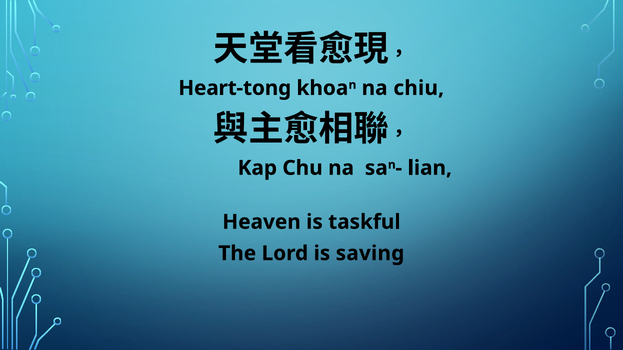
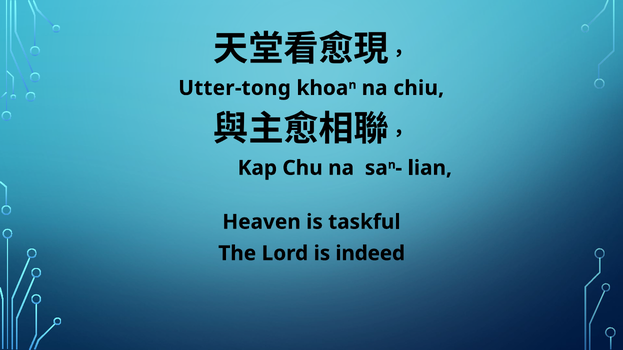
Heart-tong: Heart-tong -> Utter-tong (235, 88)
saving: saving -> indeed (370, 254)
